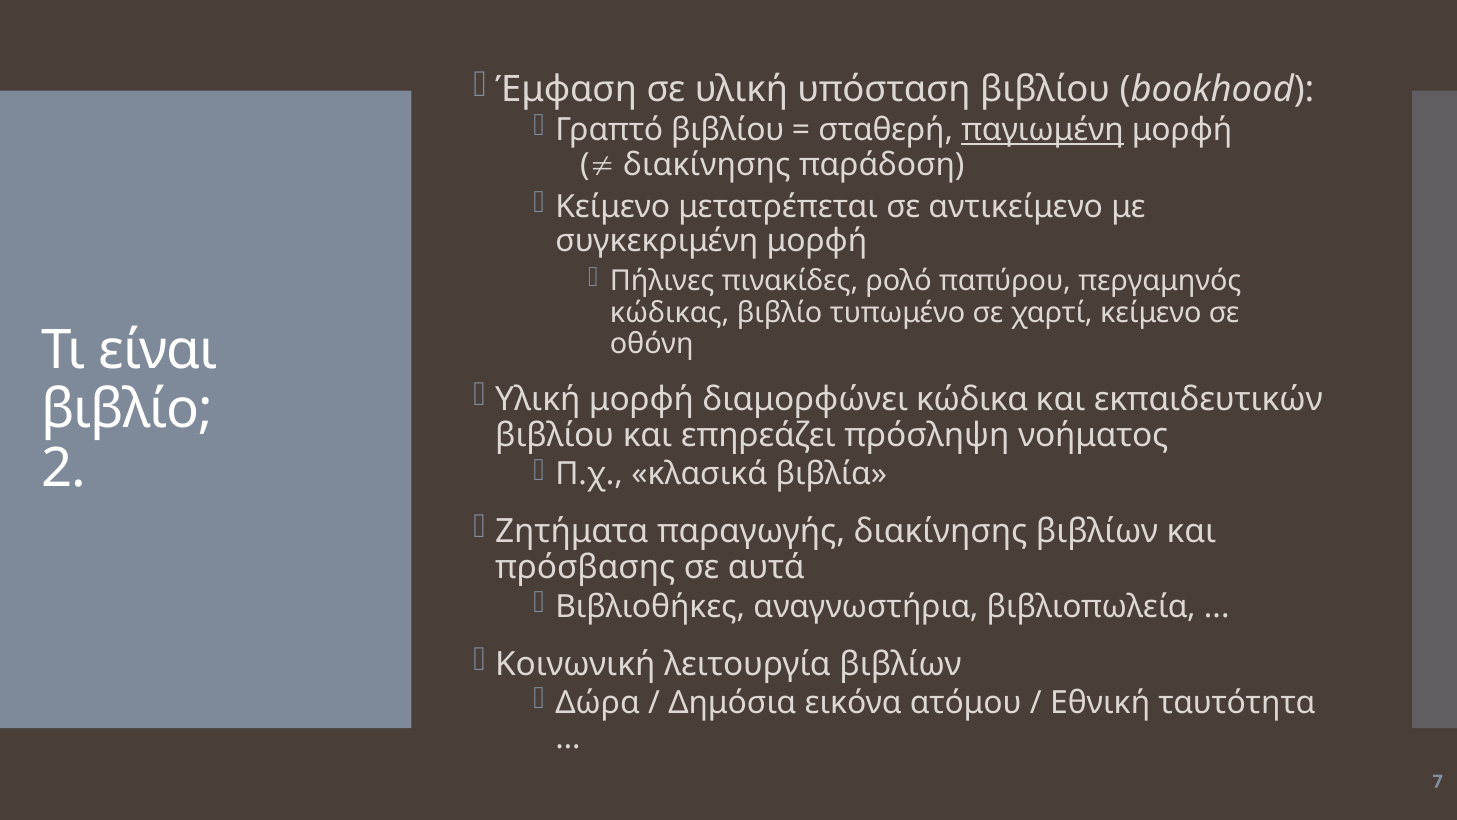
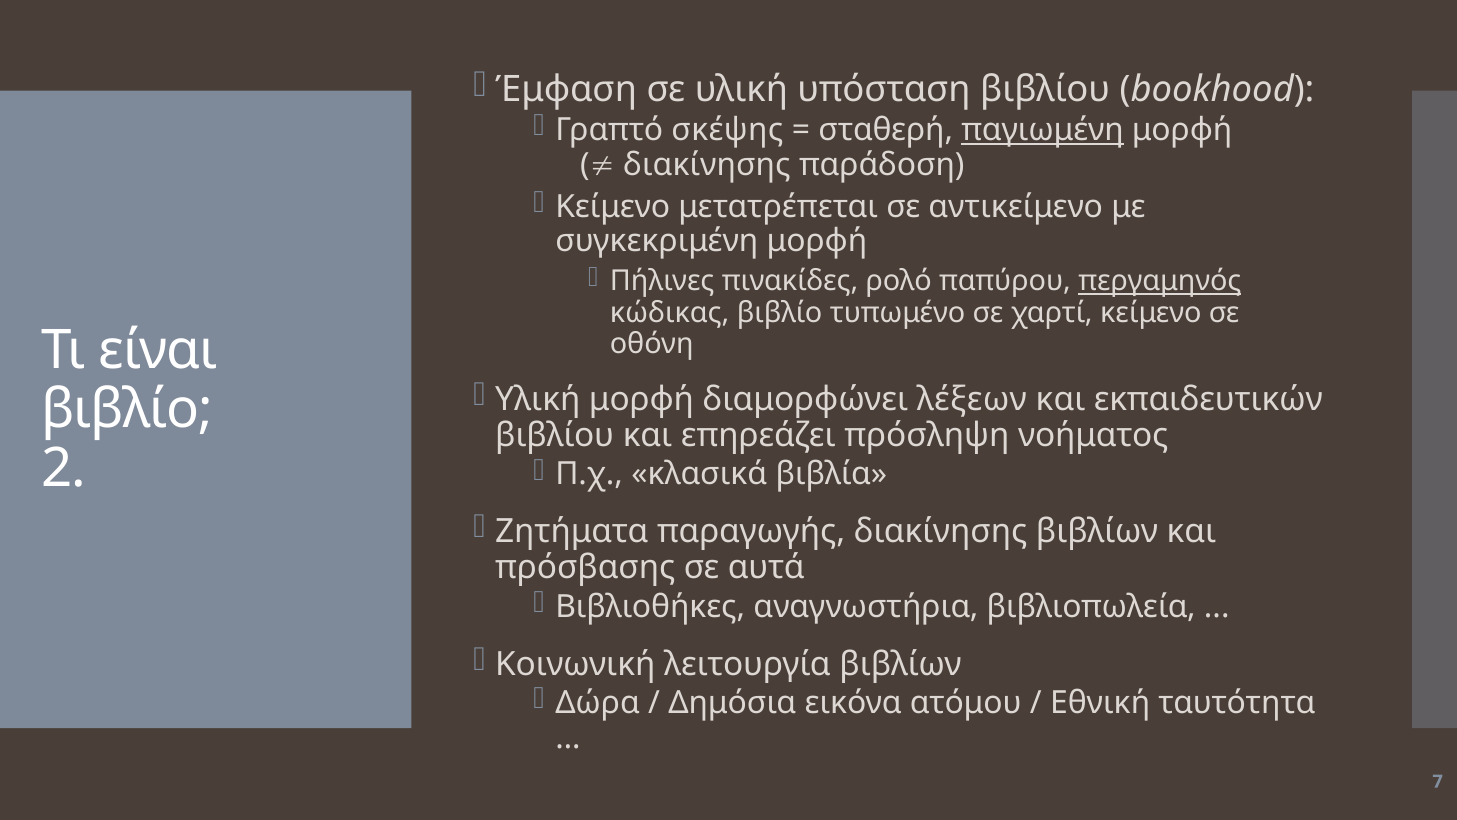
Γραπτό βιβλίου: βιβλίου -> σκέψης (727, 130)
περγαμηνός underline: none -> present (1160, 281)
κώδικα: κώδικα -> λέξεων (972, 399)
